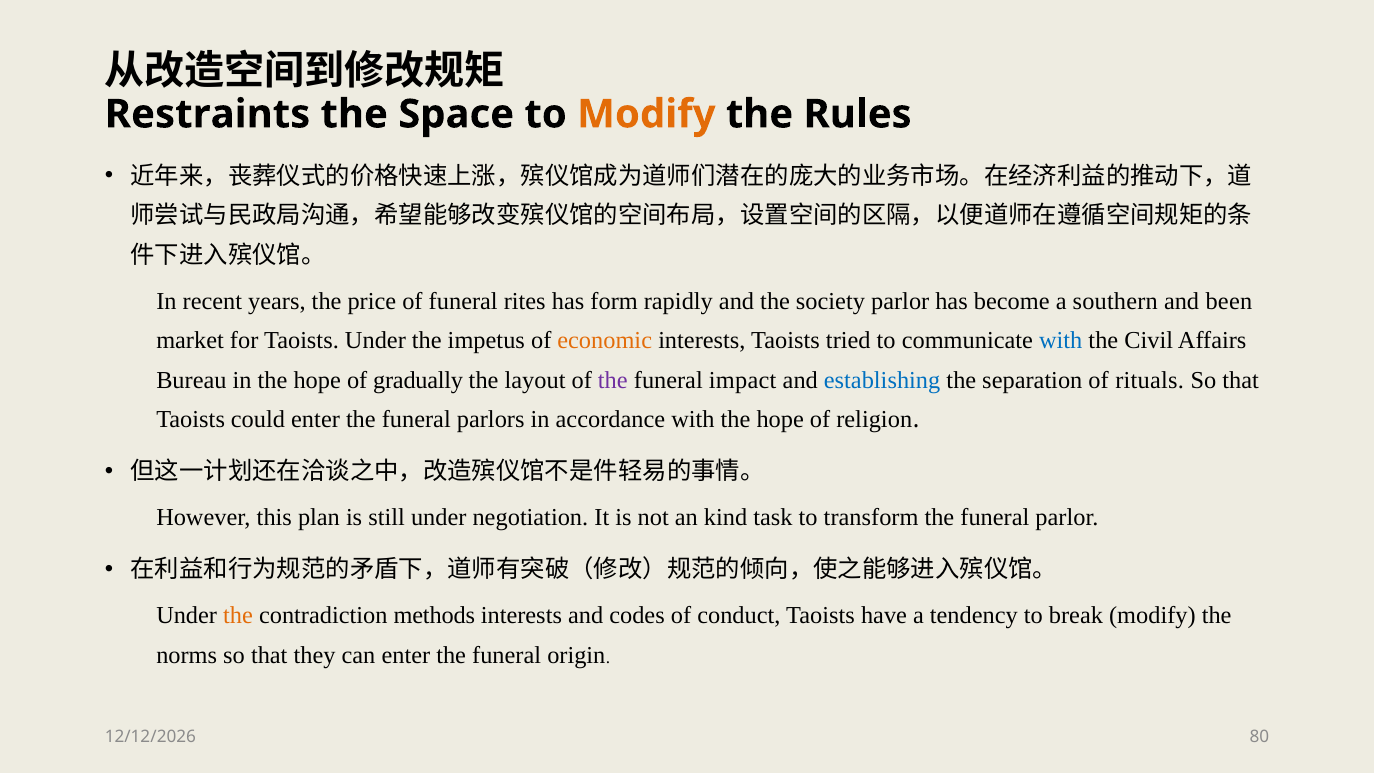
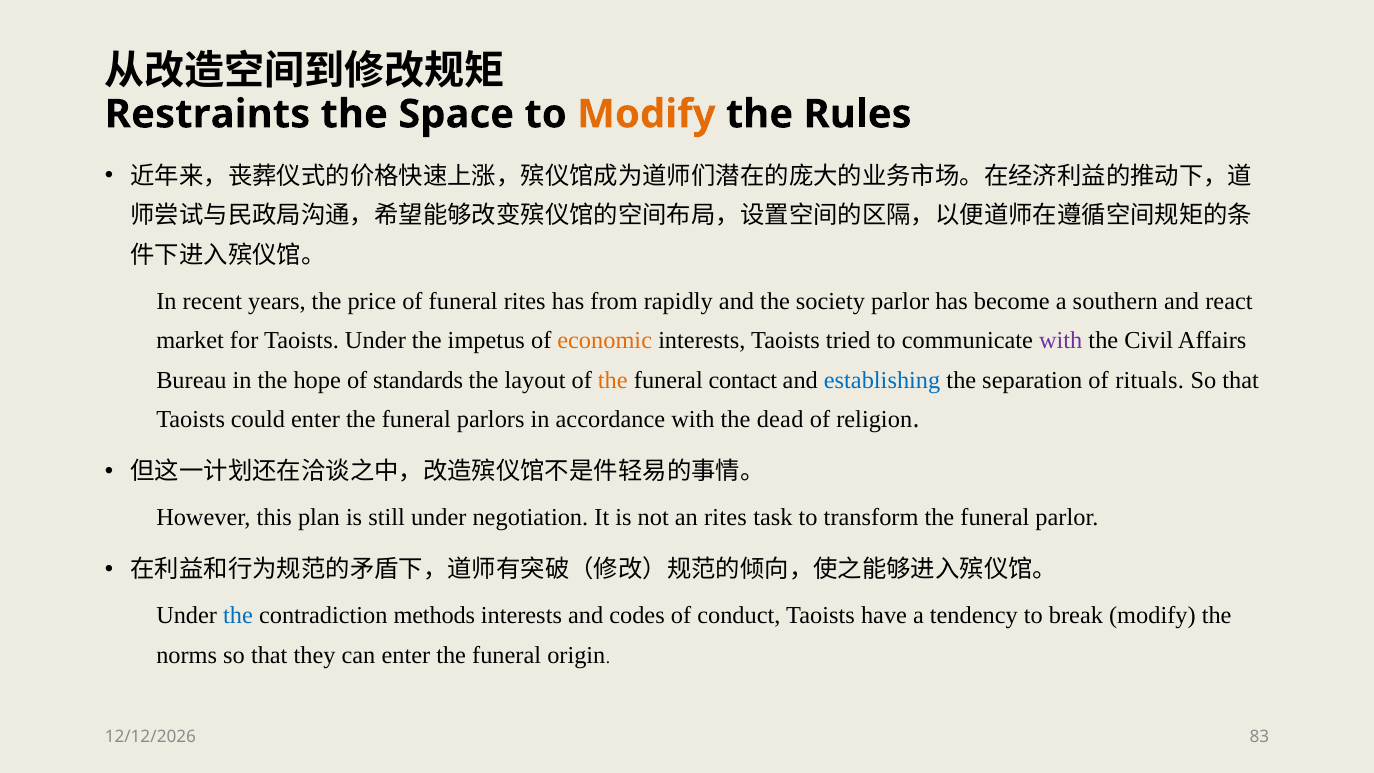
form: form -> from (614, 301)
been: been -> react (1229, 301)
with colour: blue -> purple (1061, 340)
gradually: gradually -> standards (418, 380)
the colour: purple -> orange (613, 380)
impact: impact -> contact (743, 380)
with the hope: hope -> dead (780, 419)
an kind: kind -> rites (725, 517)
the colour: orange -> blue (238, 616)
80: 80 -> 83 (1259, 737)
